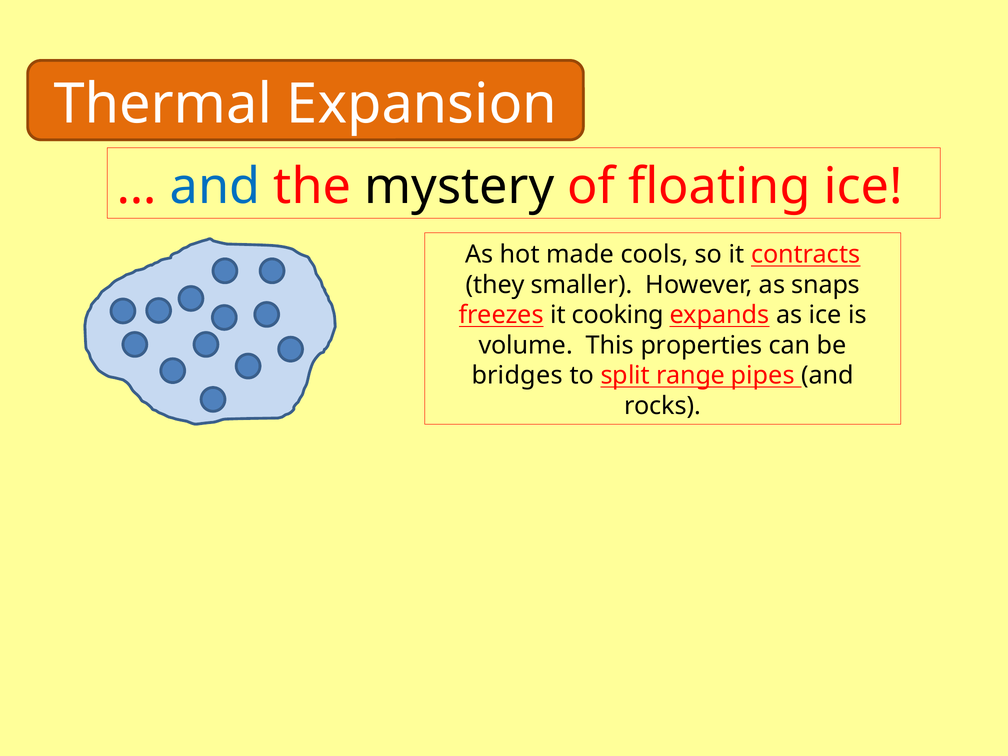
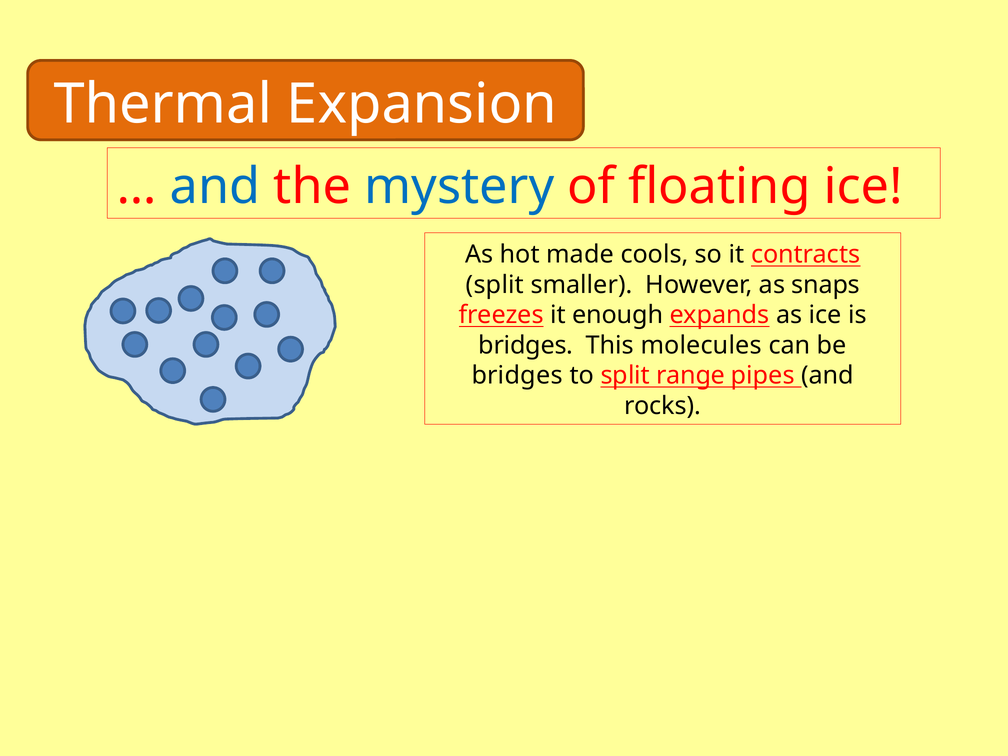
mystery colour: black -> blue (459, 186)
they: they -> split (495, 285)
cooking: cooking -> enough (618, 315)
volume: volume -> bridges (526, 345)
properties: properties -> molecules (701, 345)
